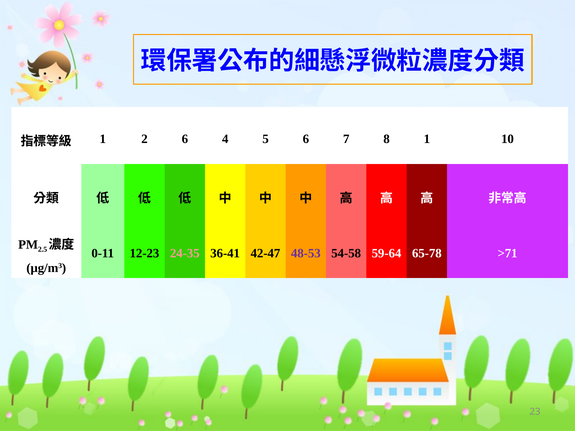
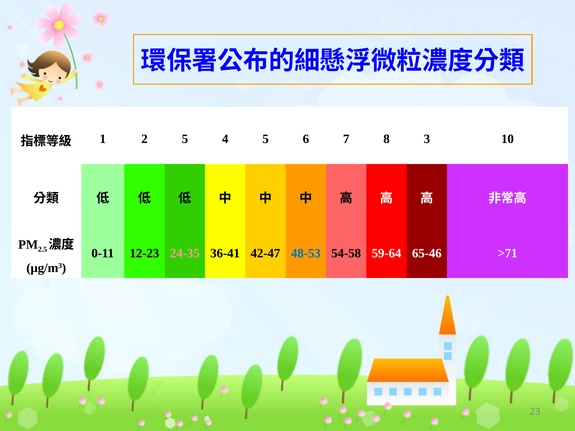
2 6: 6 -> 5 (185, 139)
8 1: 1 -> 3 (427, 139)
48-53 colour: purple -> blue (306, 253)
65-78: 65-78 -> 65-46 (427, 253)
